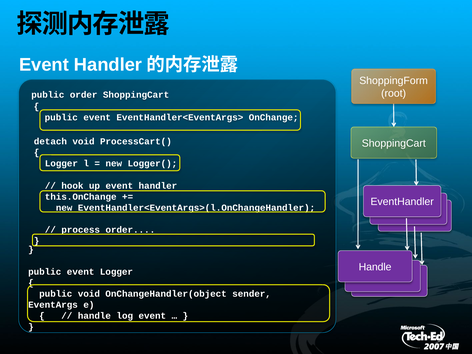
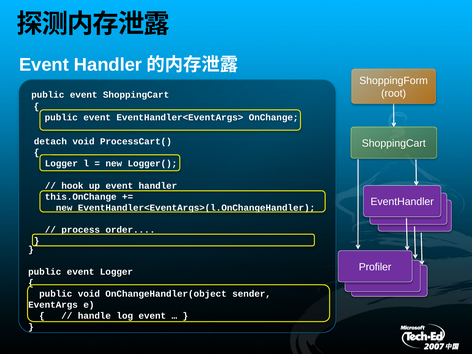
order: order -> event (84, 95)
Handle: Handle -> Profiler (375, 267)
